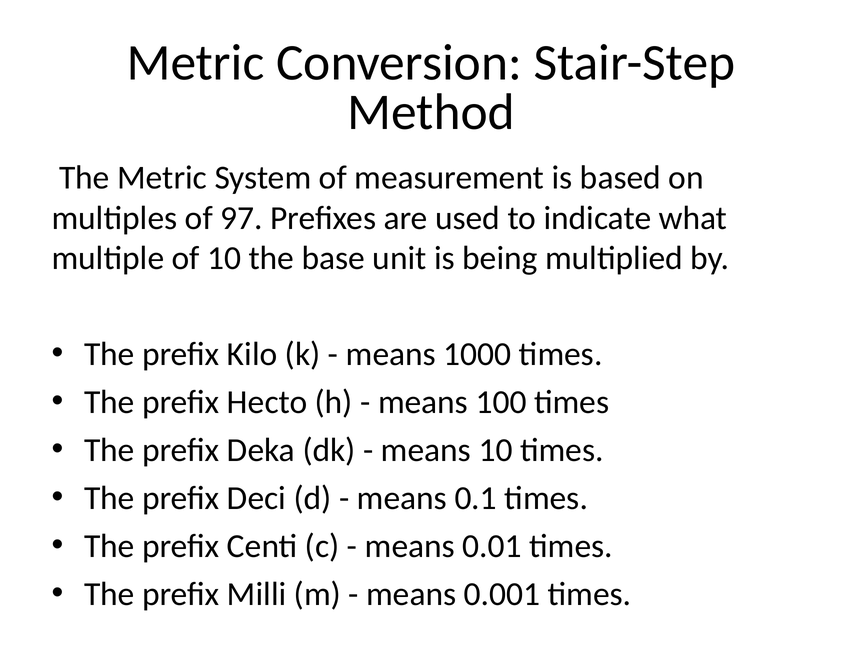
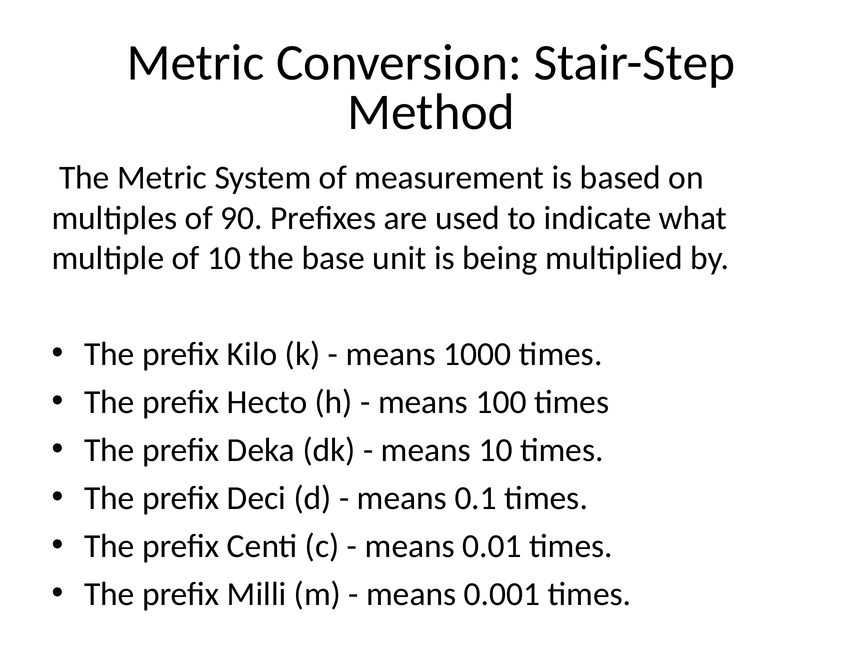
97: 97 -> 90 (241, 218)
